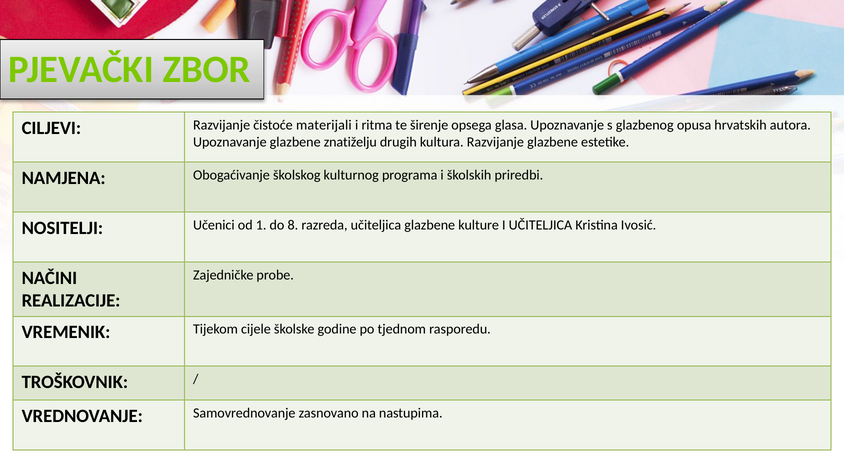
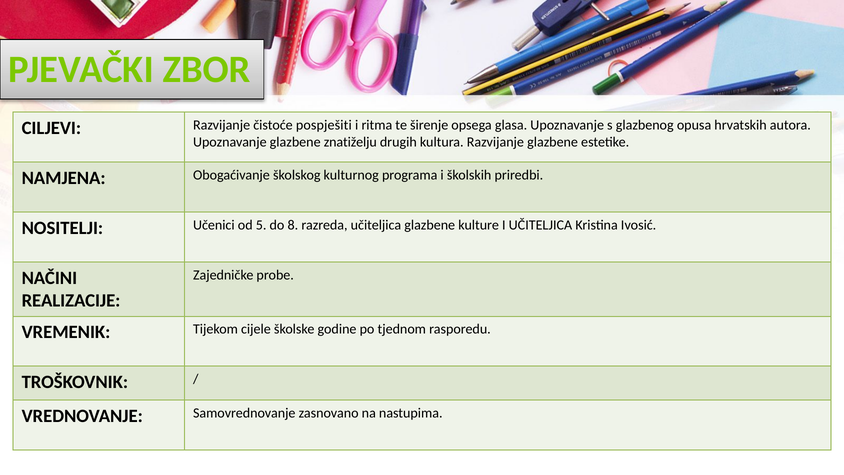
materijali: materijali -> pospješiti (324, 125)
1: 1 -> 5 (261, 225)
